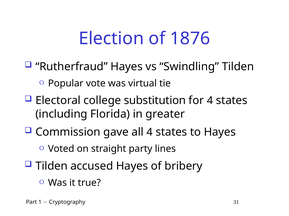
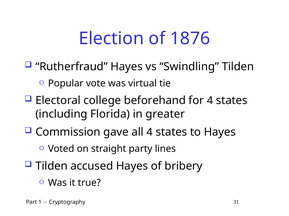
substitution: substitution -> beforehand (155, 101)
